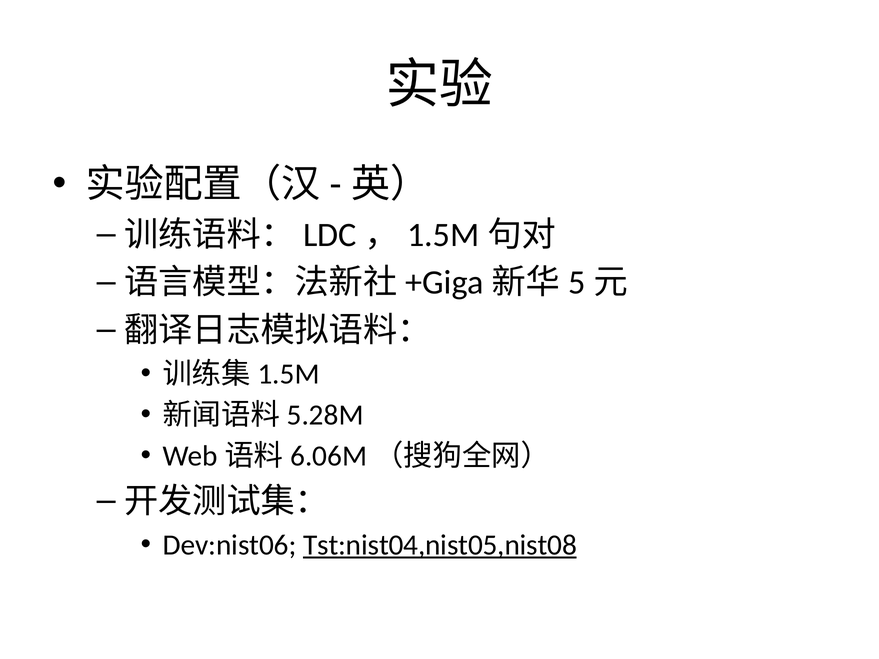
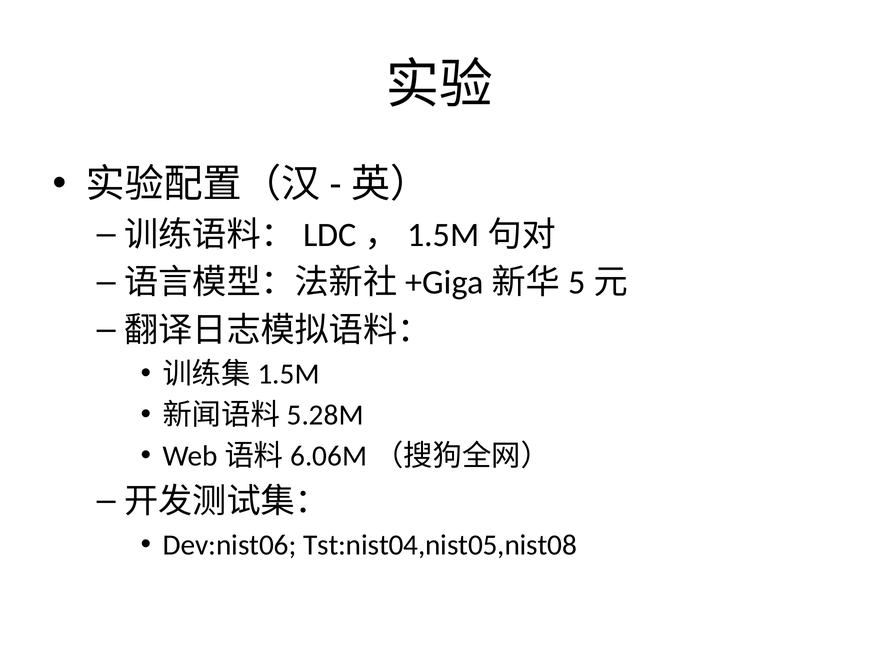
Tst:nist04,nist05,nist08 underline: present -> none (440, 545)
